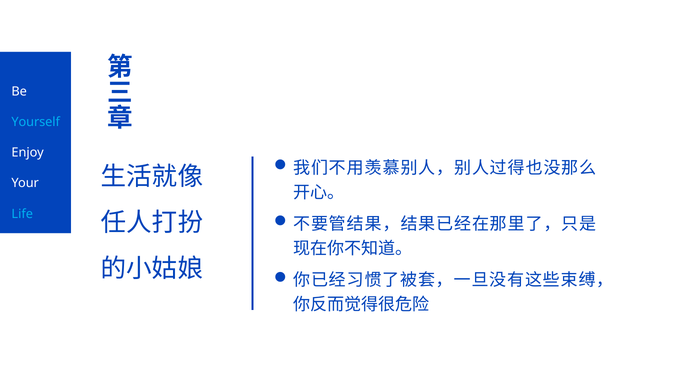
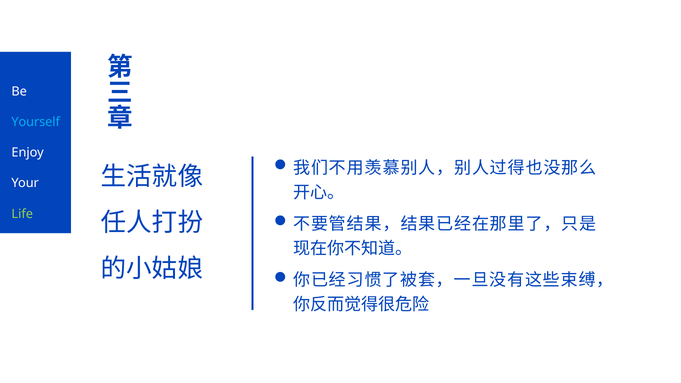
Life colour: light blue -> light green (22, 214)
